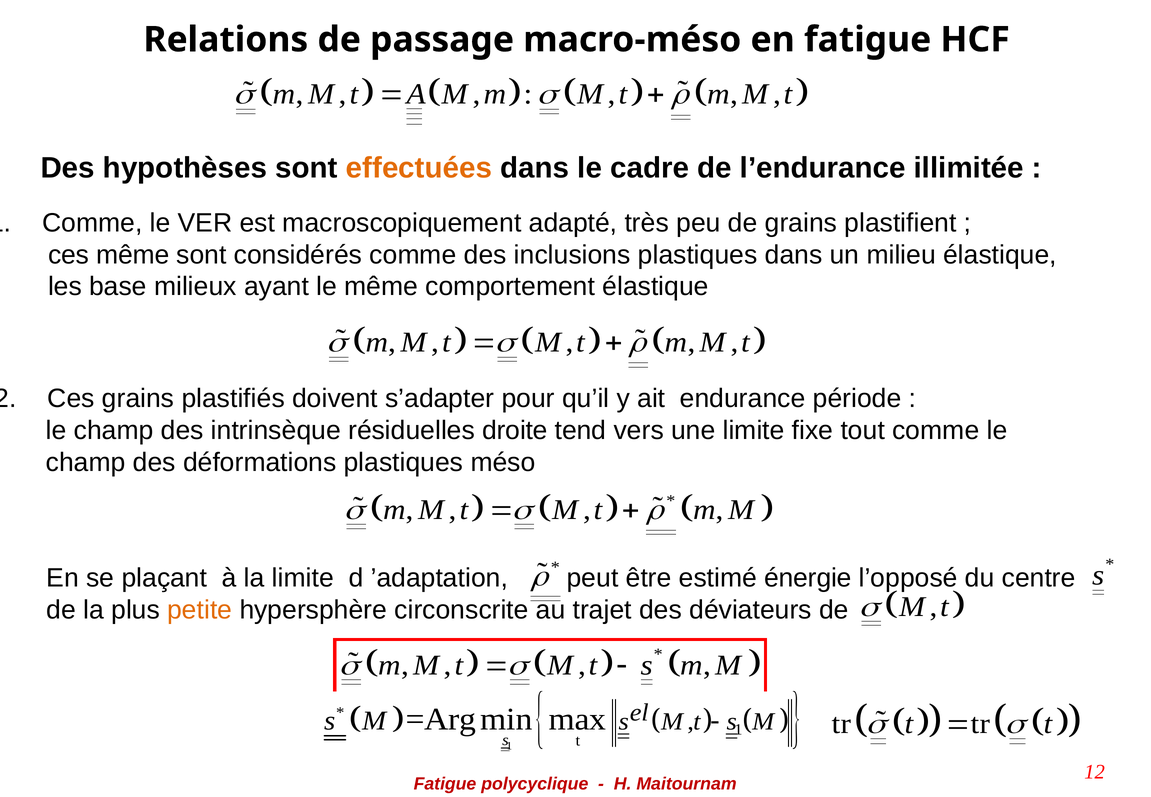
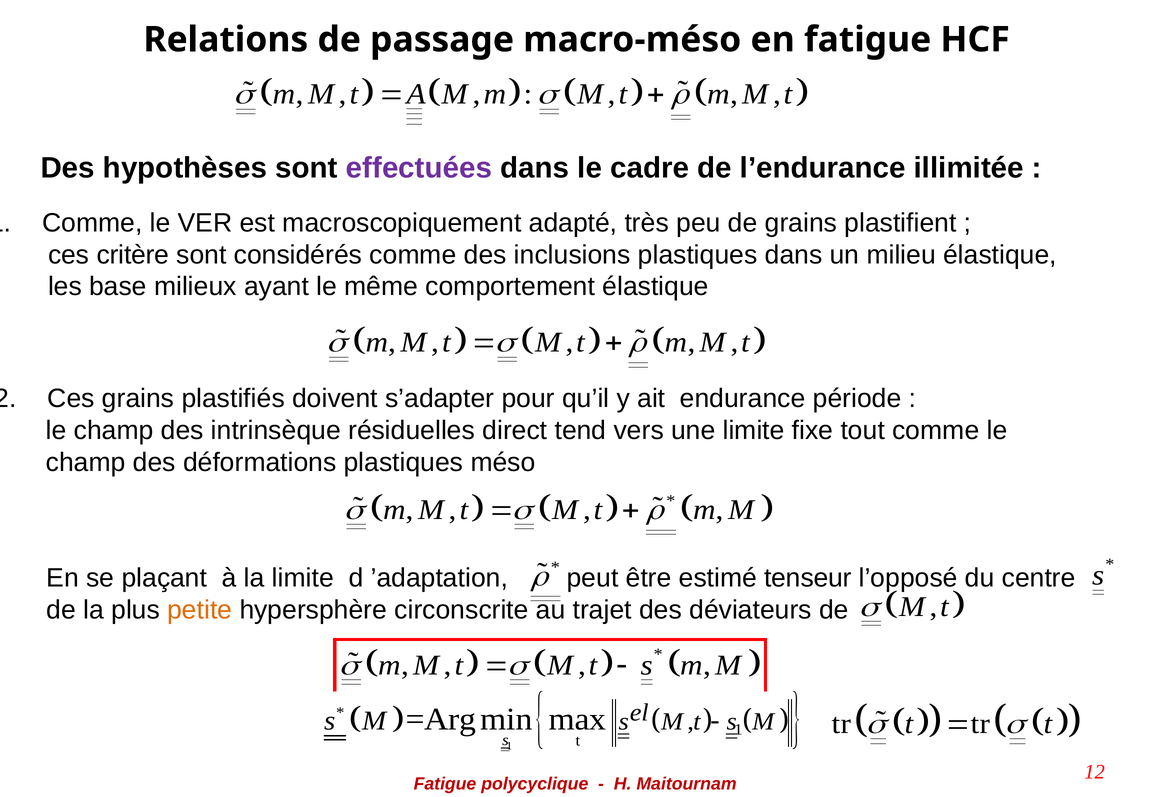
effectuées colour: orange -> purple (419, 168)
ces même: même -> critère (133, 255)
droite: droite -> direct (515, 431)
énergie: énergie -> tenseur (808, 578)
